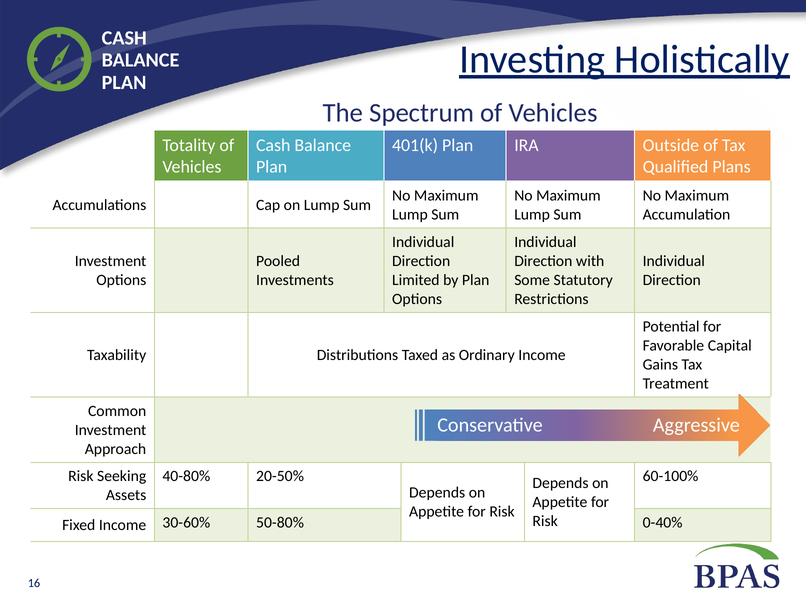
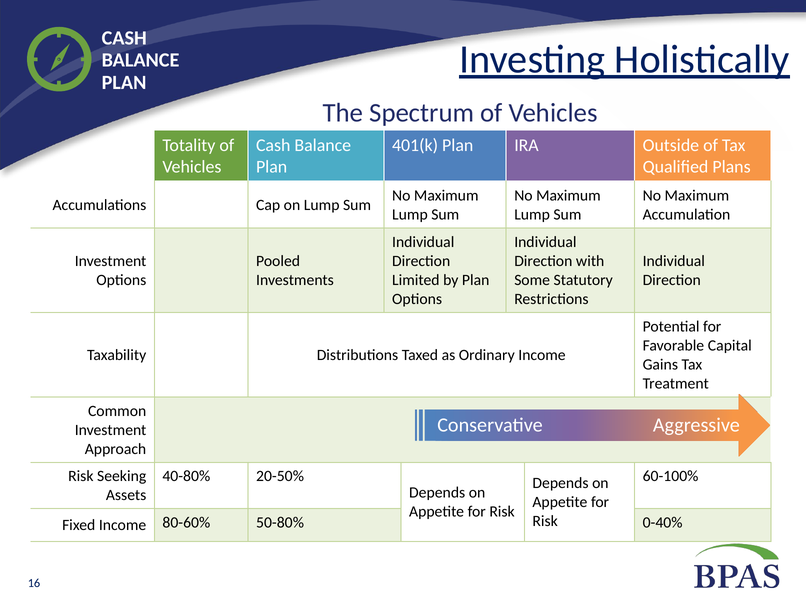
30-60%: 30-60% -> 80-60% (186, 522)
